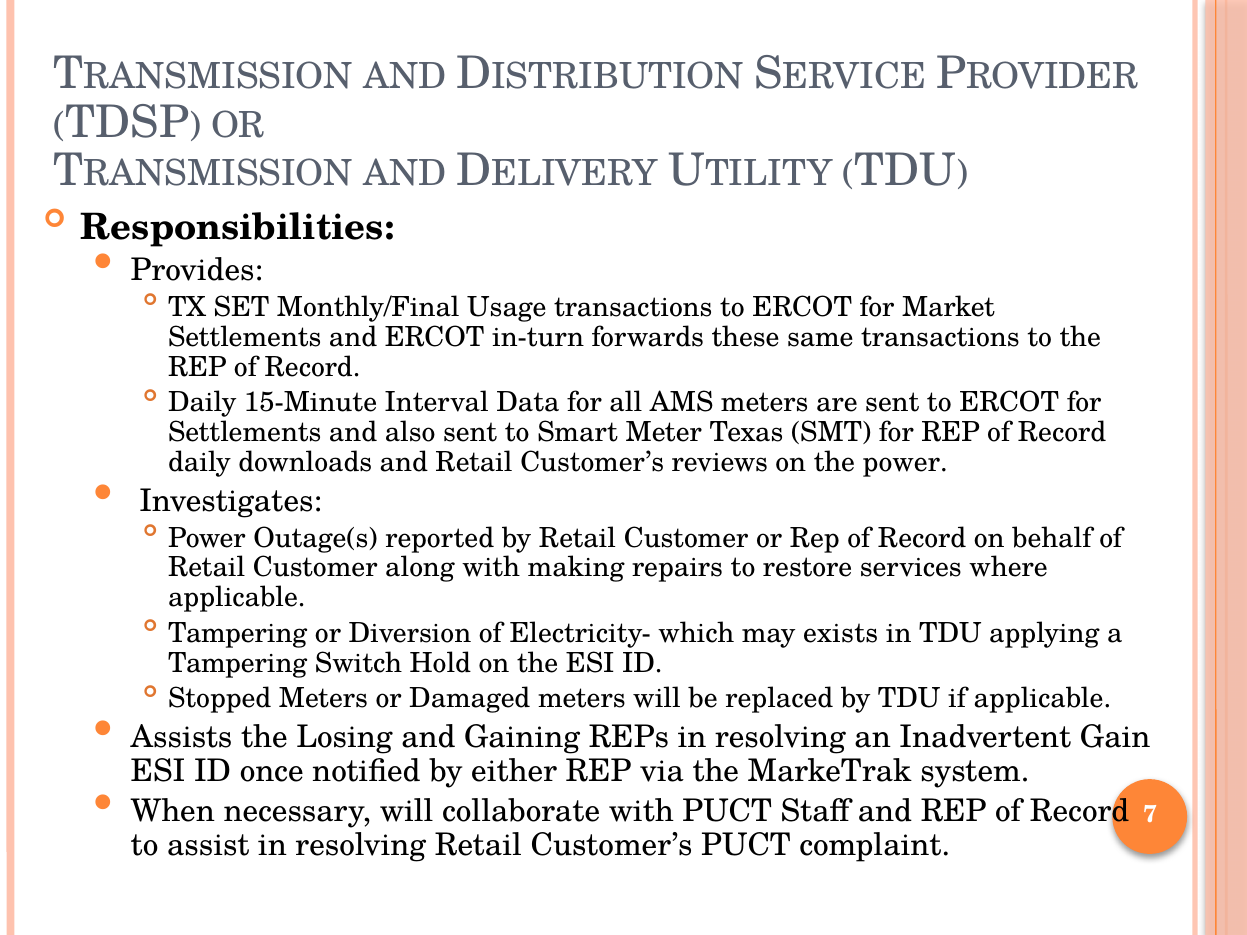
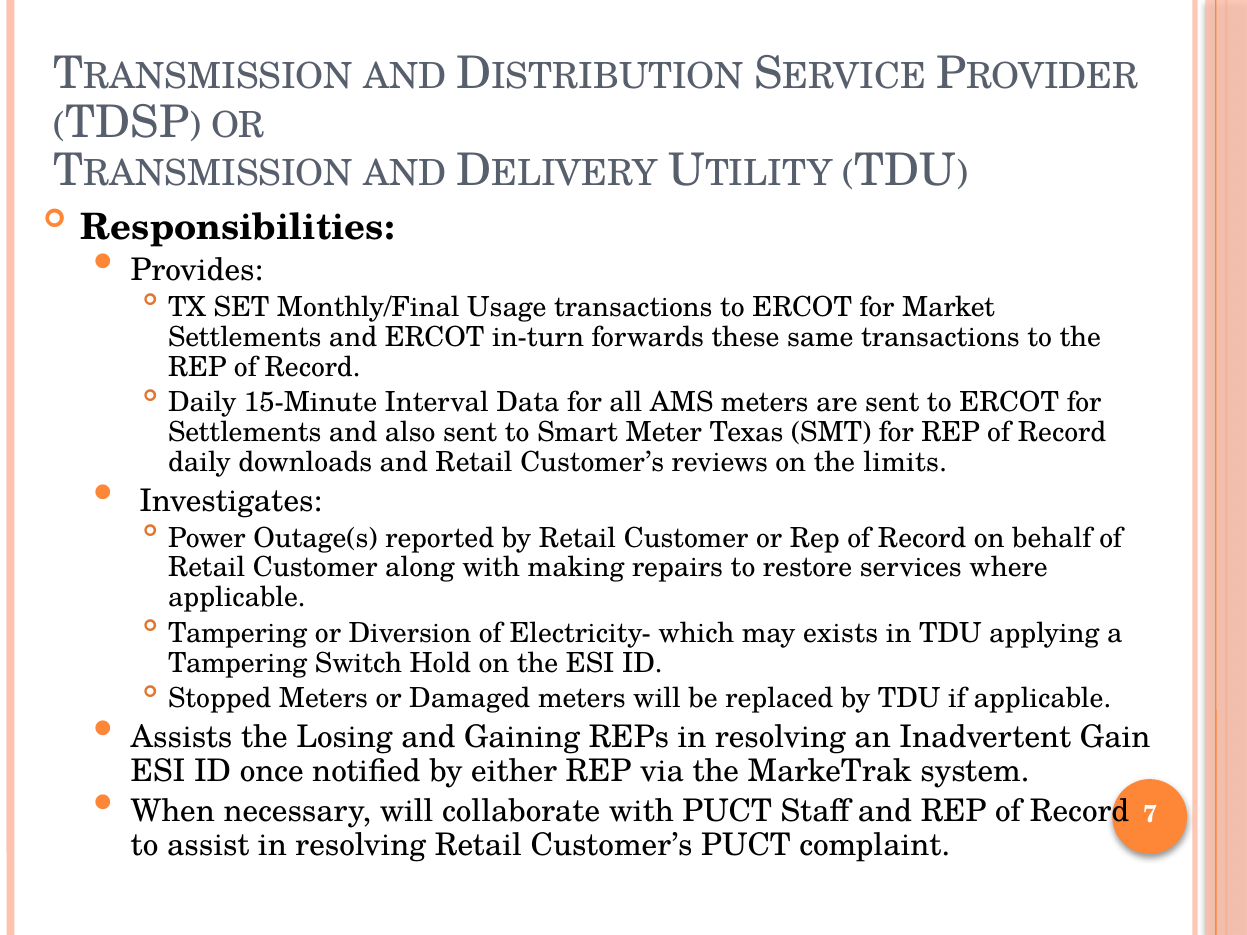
the power: power -> limits (905, 462)
